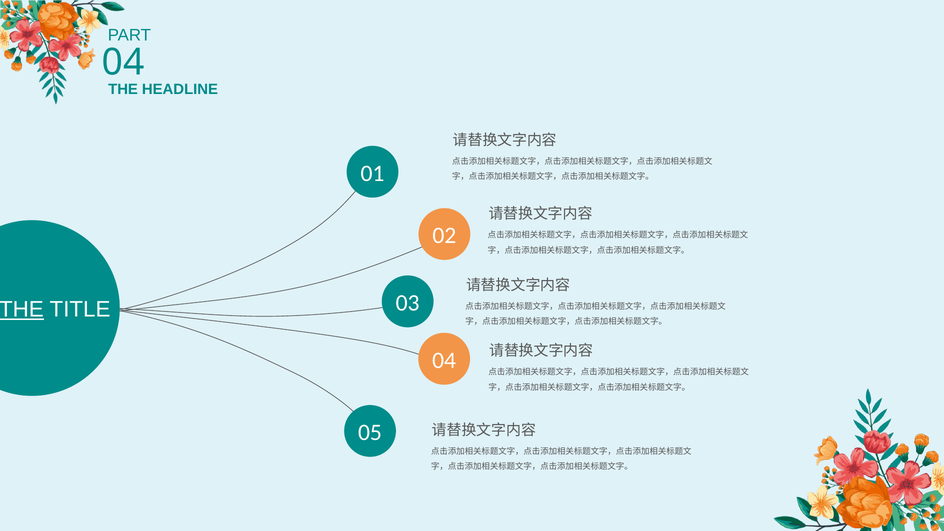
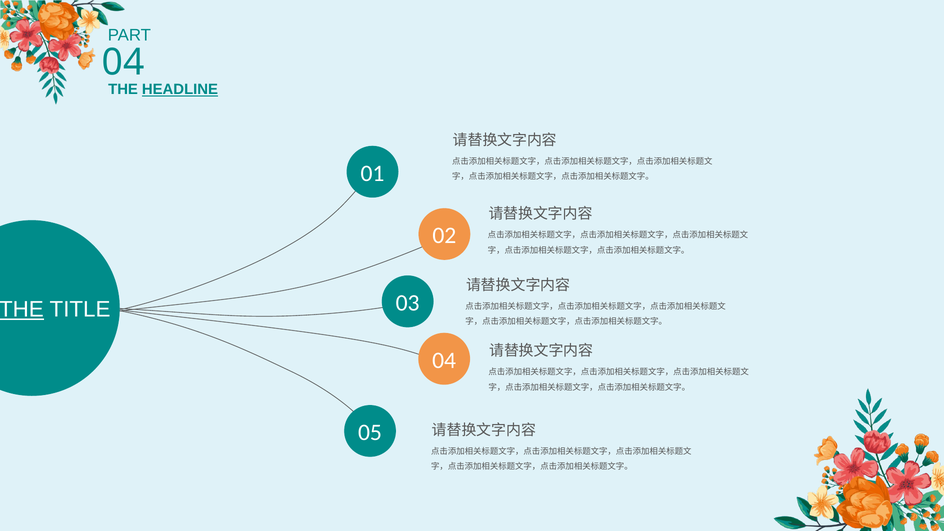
HEADLINE underline: none -> present (180, 89)
